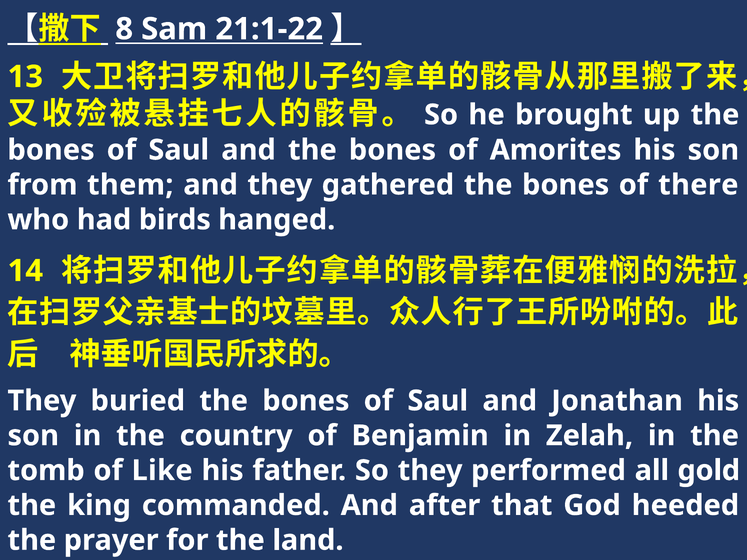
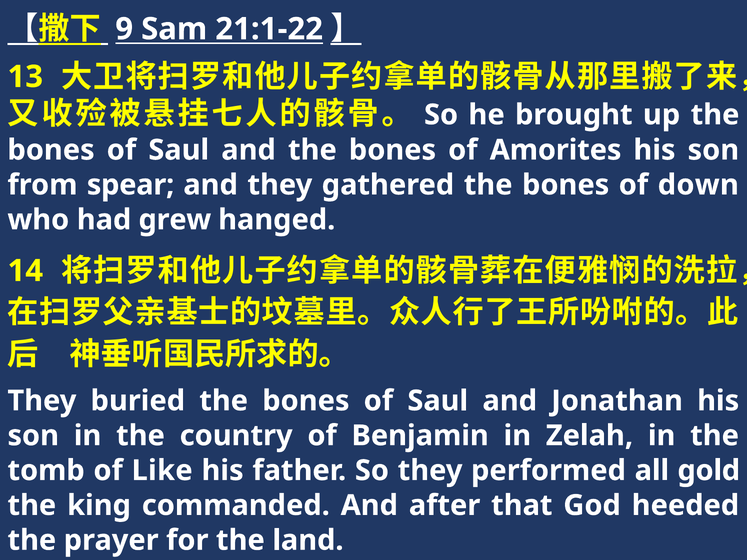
8: 8 -> 9 (124, 29)
them: them -> spear (131, 185)
there: there -> down (698, 185)
birds: birds -> grew (175, 220)
